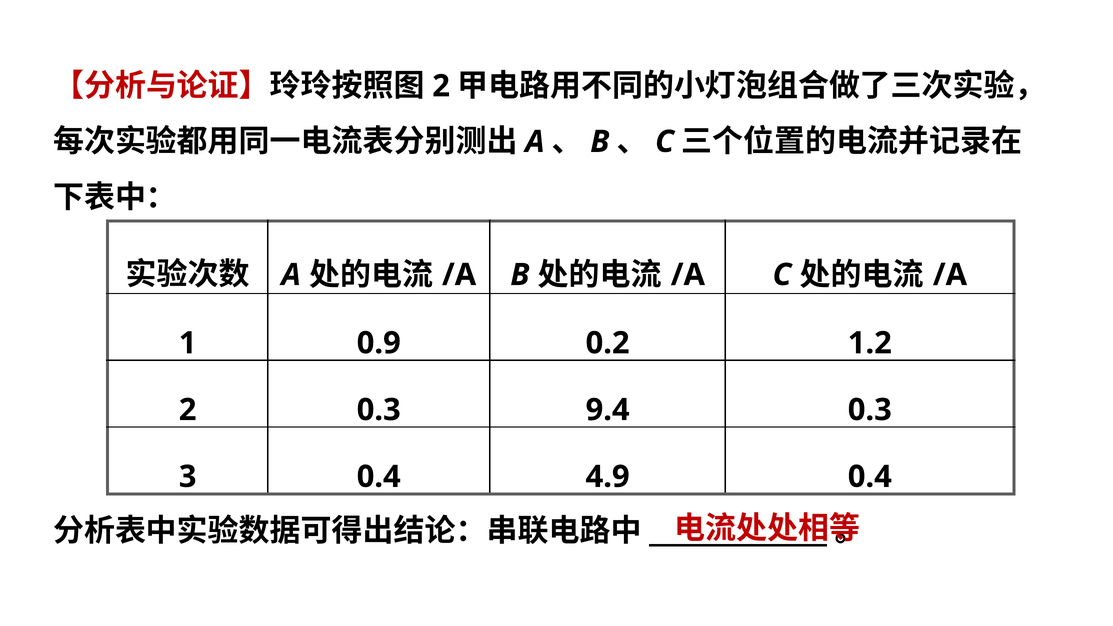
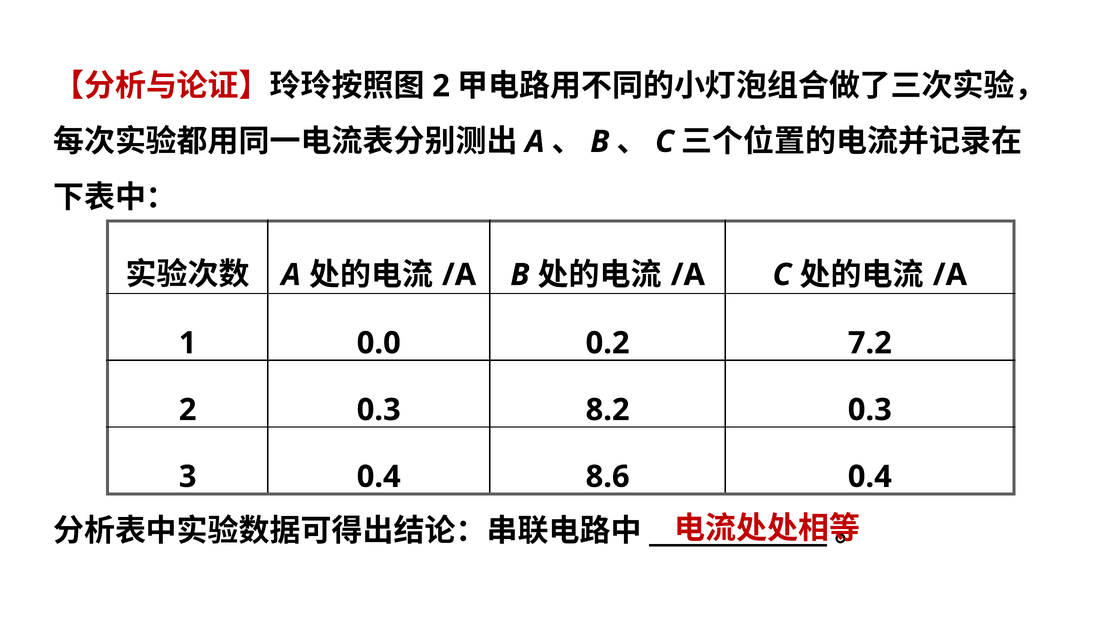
0.9: 0.9 -> 0.0 (379, 343)
1.2: 1.2 -> 7.2 (870, 343)
9.4: 9.4 -> 8.2 (608, 410)
4.9: 4.9 -> 8.6 (608, 477)
